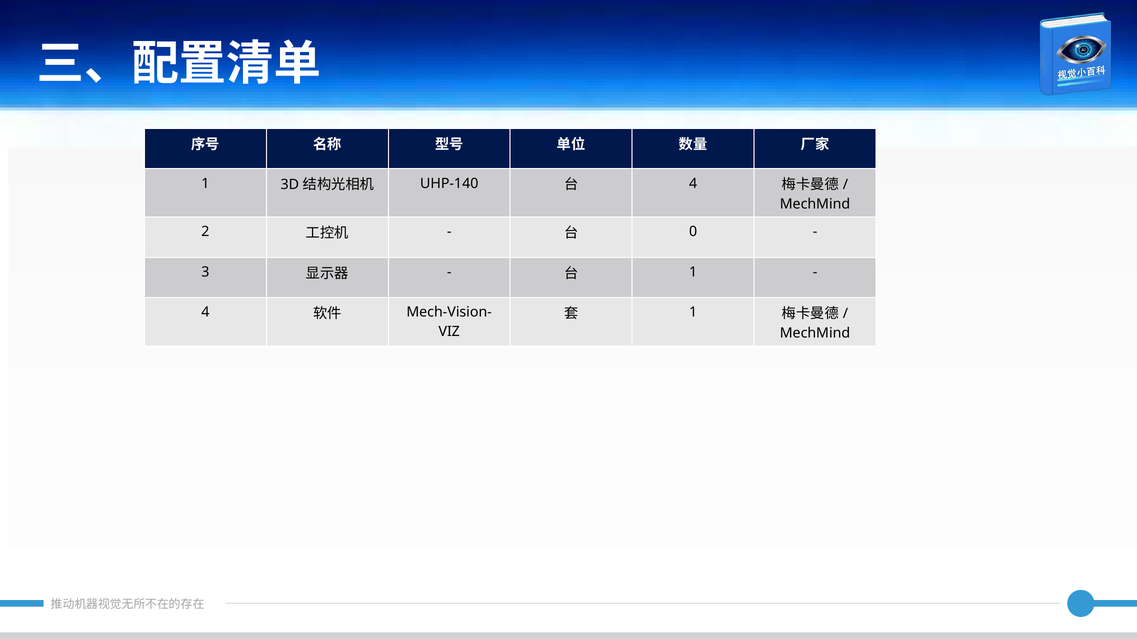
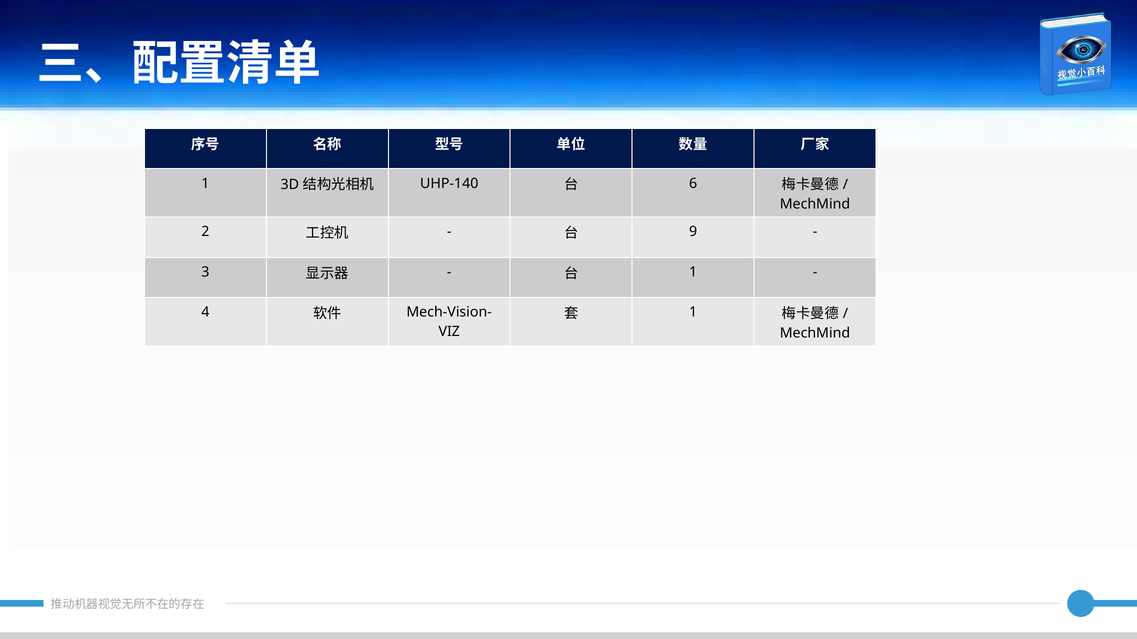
4: 4 -> 6 (693, 183)
0: 0 -> 9 (693, 232)
